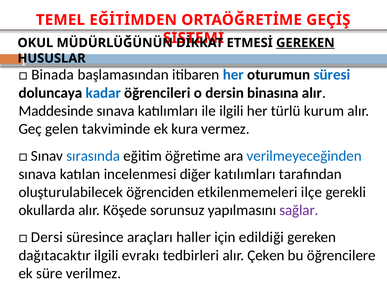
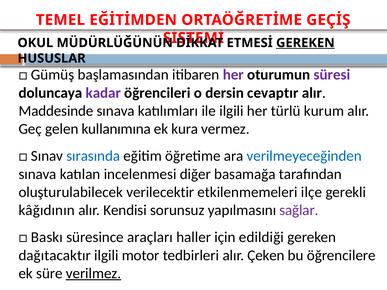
Binada: Binada -> Gümüş (53, 75)
her colour: blue -> purple (233, 75)
süresi colour: blue -> purple (332, 75)
kadar colour: blue -> purple (103, 93)
binasına: binasına -> cevaptır (273, 93)
takviminde: takviminde -> kullanımına (116, 129)
diğer katılımları: katılımları -> basamağa (245, 174)
öğrenciden: öğrenciden -> verilecektir (160, 192)
okullarda: okullarda -> kâğıdının (47, 210)
Köşede: Köşede -> Kendisi (125, 210)
Dersi: Dersi -> Baskı (47, 237)
evrakı: evrakı -> motor (141, 256)
verilmez underline: none -> present (94, 274)
